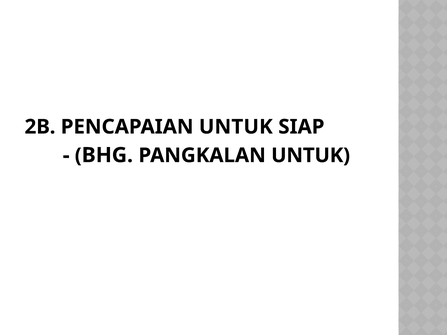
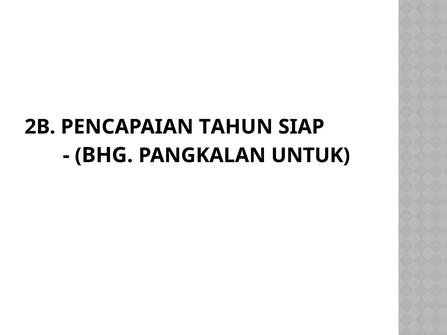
PENCAPAIAN UNTUK: UNTUK -> TAHUN (236, 127)
